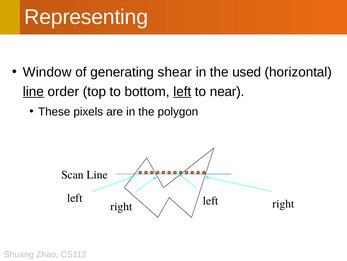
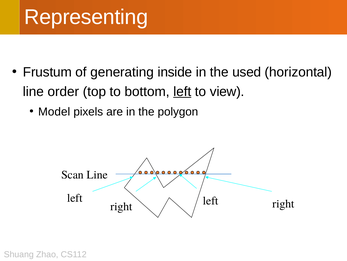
Window: Window -> Frustum (47, 72)
shear: shear -> inside (175, 72)
line underline: present -> none (33, 91)
near: near -> view (227, 91)
These: These -> Model (54, 111)
